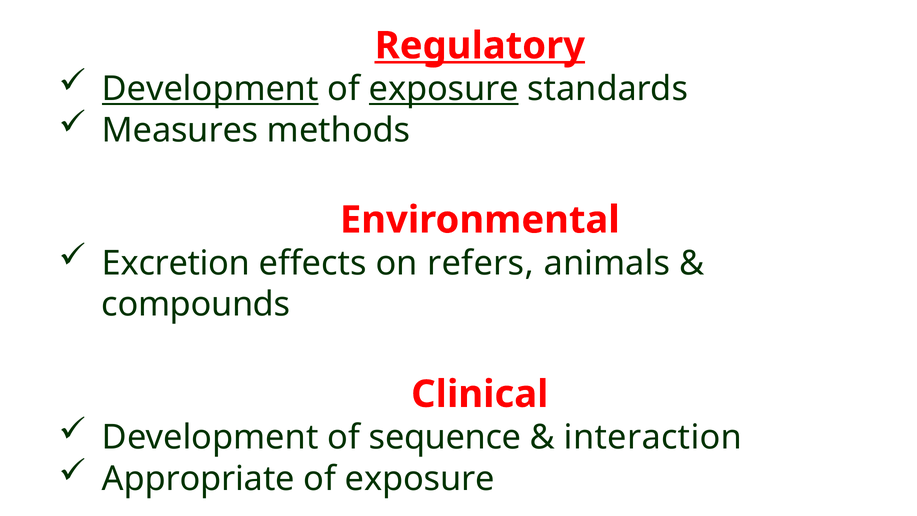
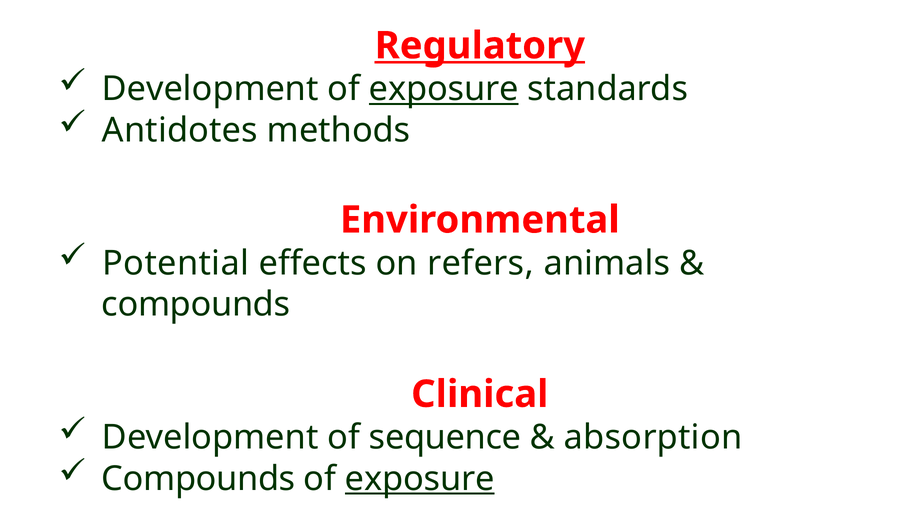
Development underline: present -> none (210, 89)
Measures: Measures -> Antidotes (180, 130)
Excretion: Excretion -> Potential (176, 263)
interaction: interaction -> absorption (653, 437)
Appropriate: Appropriate -> Compounds (198, 479)
exposure underline: none -> present (420, 479)
